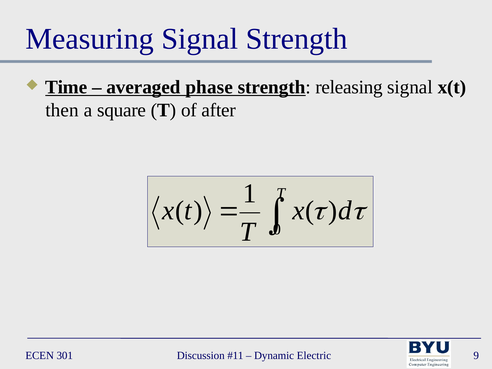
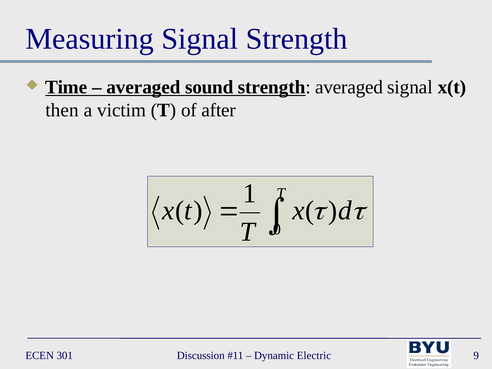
phase: phase -> sound (209, 87)
strength releasing: releasing -> averaged (349, 87)
square: square -> victim (122, 110)
